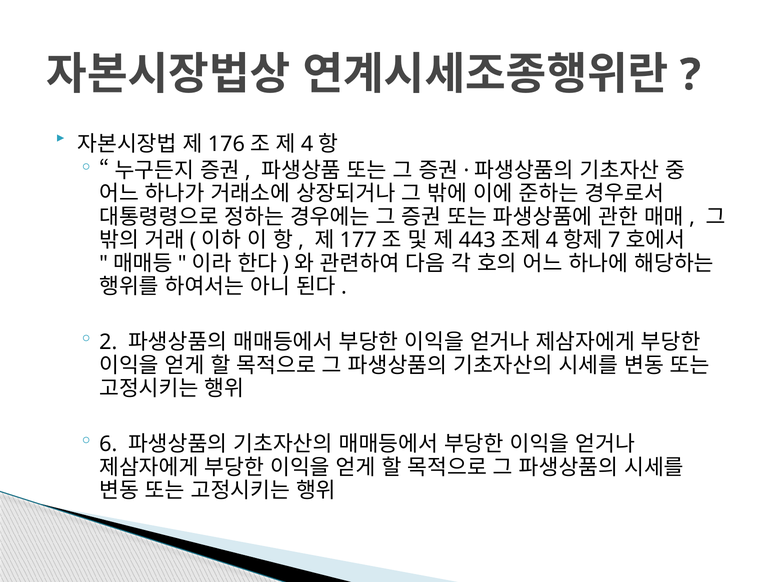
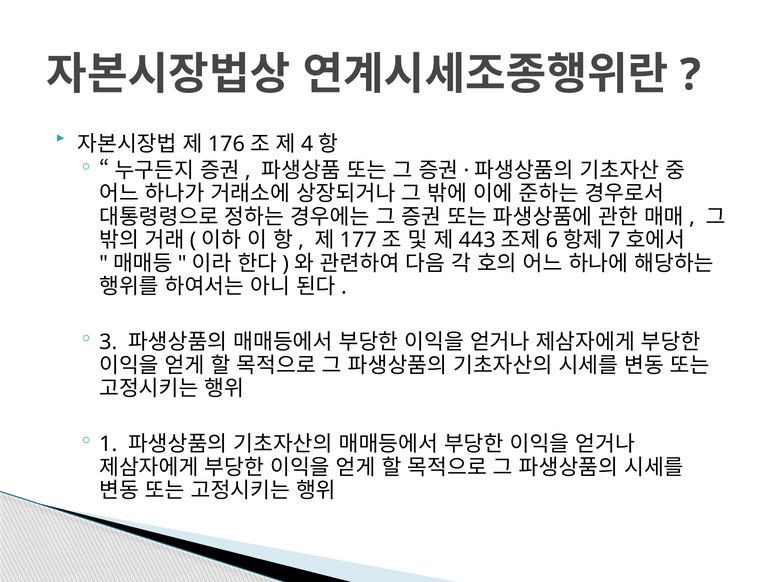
4: 4 -> 6 (552, 240)
2: 2 -> 3 (108, 342)
6: 6 -> 1 (108, 444)
